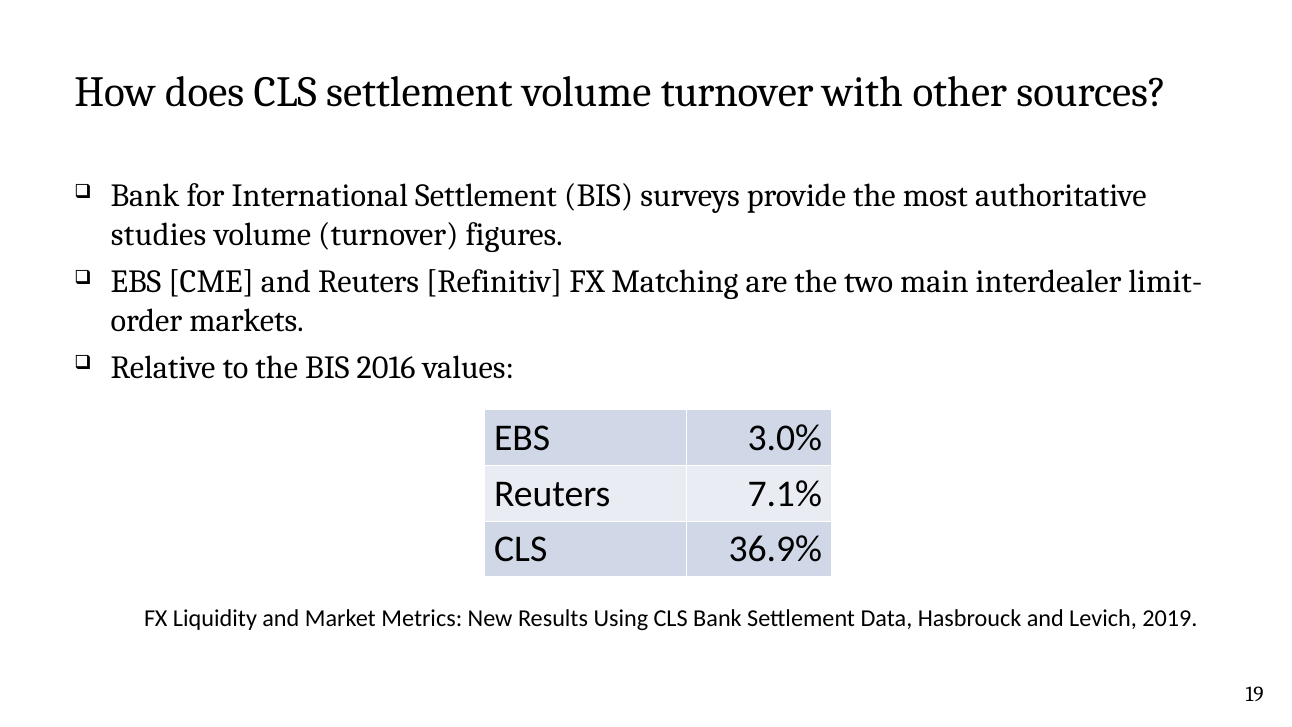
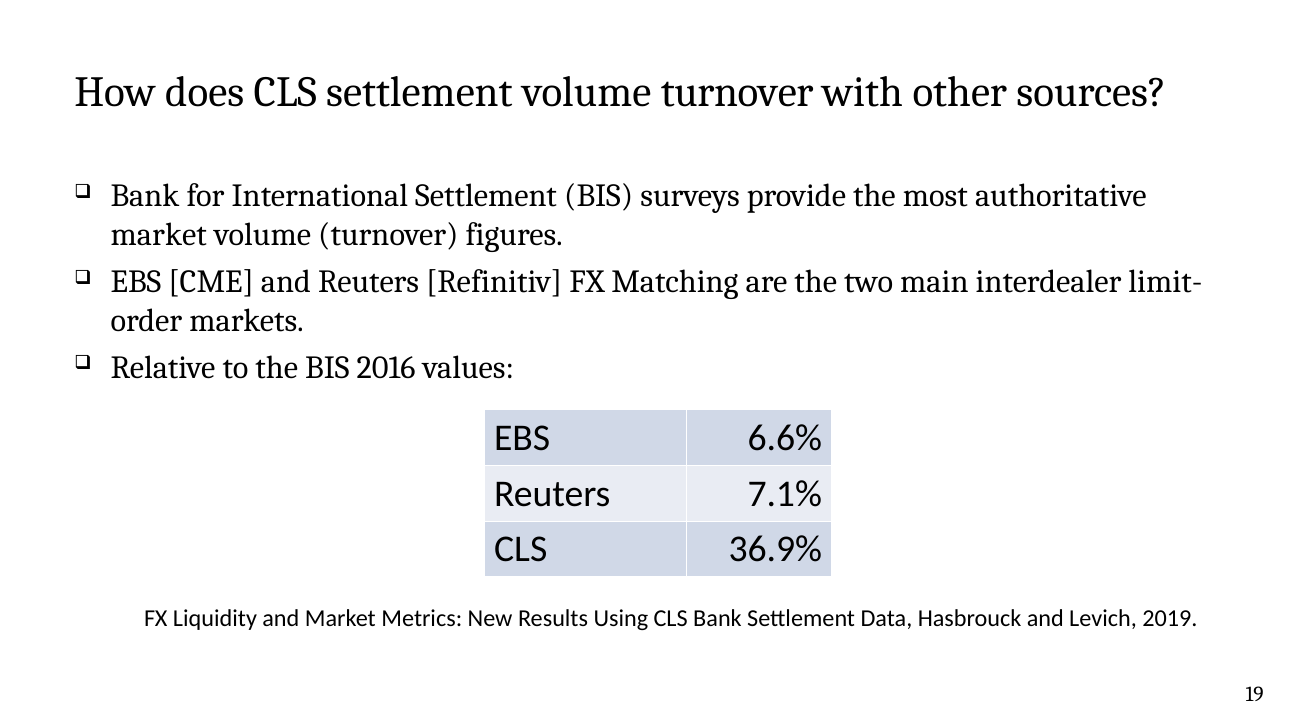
studies: studies -> market (159, 235)
3.0%: 3.0% -> 6.6% (785, 438)
